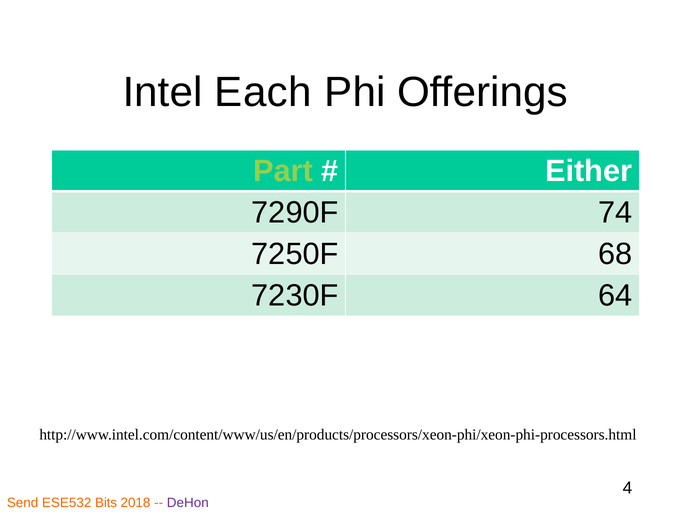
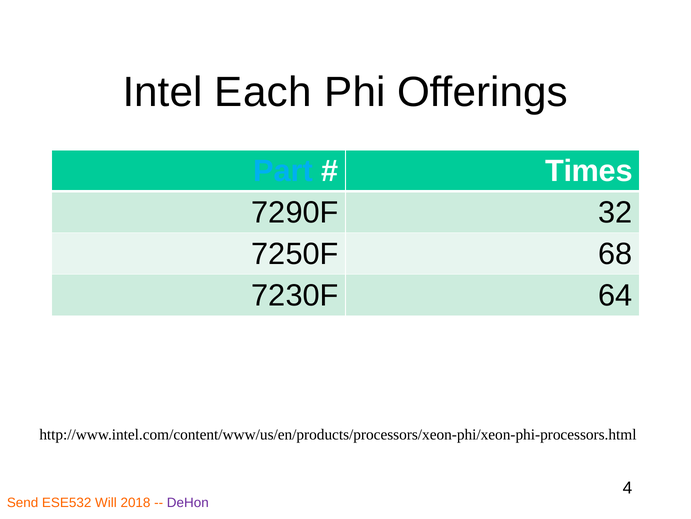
Part colour: light green -> light blue (283, 171)
Either: Either -> Times (589, 171)
74: 74 -> 32 (615, 212)
Bits: Bits -> Will (106, 502)
